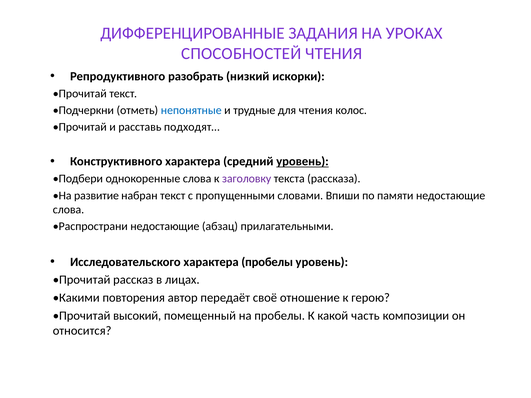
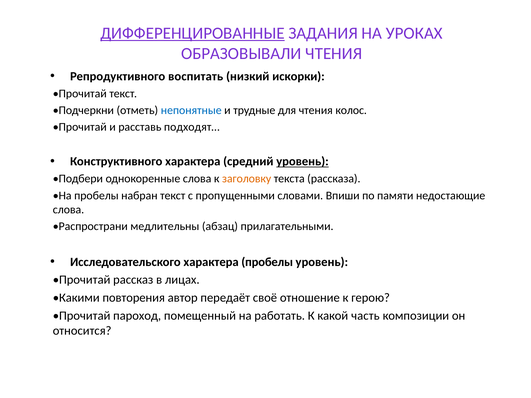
ДИФФЕРЕНЦИРОВАННЫЕ underline: none -> present (193, 33)
СПОСОБНОСТЕЙ: СПОСОБНОСТЕЙ -> ОБРАЗОВЫВАЛИ (241, 54)
разобрать: разобрать -> воспитать (196, 76)
заголовку colour: purple -> orange (247, 179)
На развитие: развитие -> пробелы (96, 196)
Распространи недостающие: недостающие -> медлительны (165, 227)
высокий: высокий -> пароход (137, 316)
на пробелы: пробелы -> работать (280, 316)
